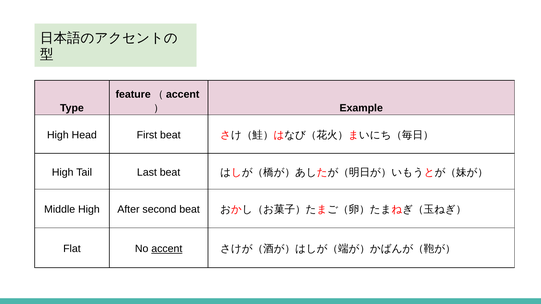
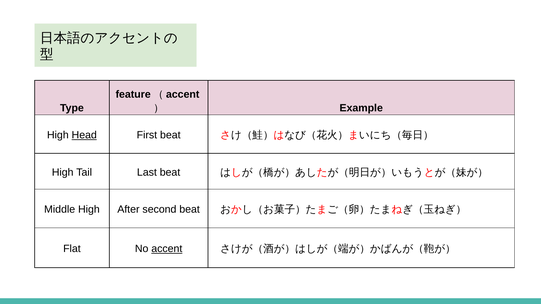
Head underline: none -> present (84, 135)
